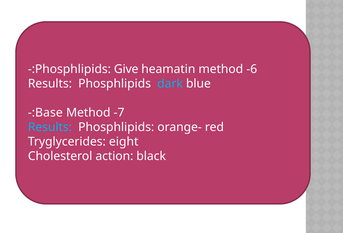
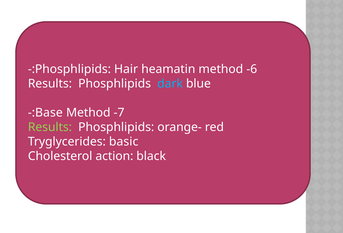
Give: Give -> Hair (126, 69)
Results colour: light blue -> light green (50, 127)
eight: eight -> basic (124, 142)
